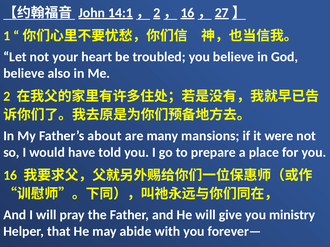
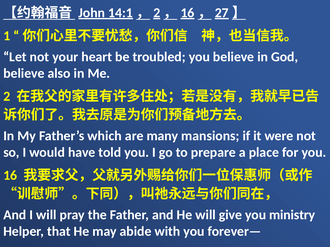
about: about -> which (105, 136)
